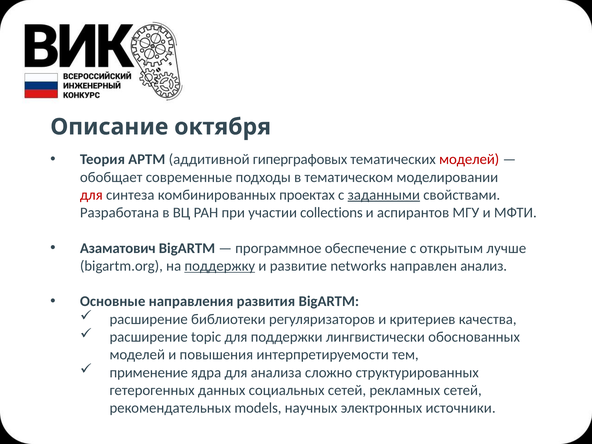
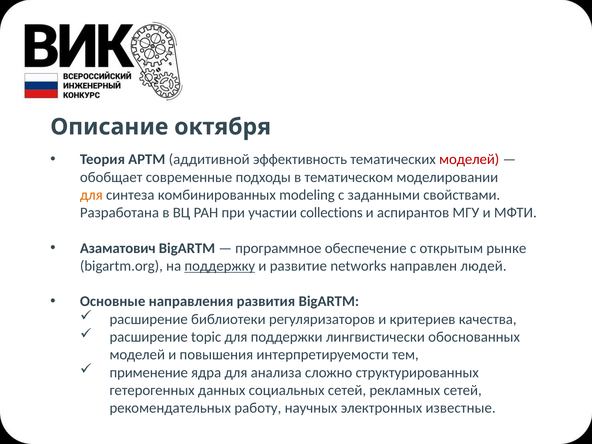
гиперграфовых: гиперграфовых -> эффективность (300, 159)
для colour: red -> orange (91, 195)
проектах: проектах -> modeling (307, 195)
заданными underline: present -> none (384, 195)
лучше: лучше -> рынке (506, 248)
анализ: анализ -> людей (484, 266)
models: models -> работу (258, 408)
источники: источники -> известные (461, 408)
